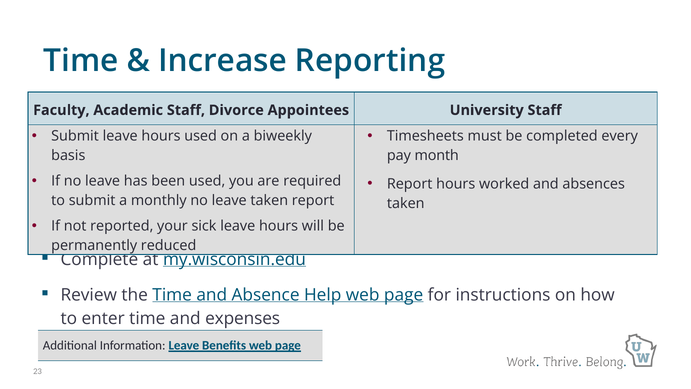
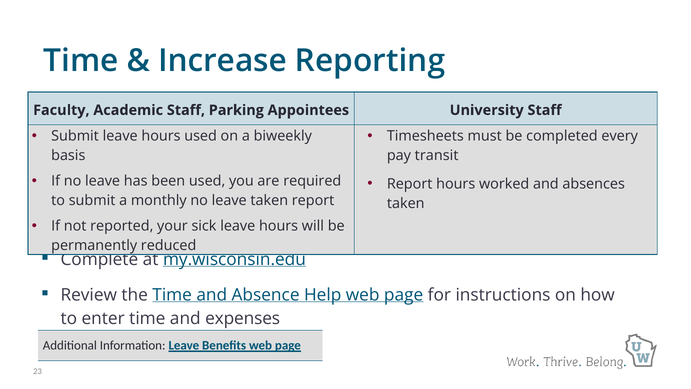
Divorce: Divorce -> Parking (236, 110)
month: month -> transit (437, 155)
